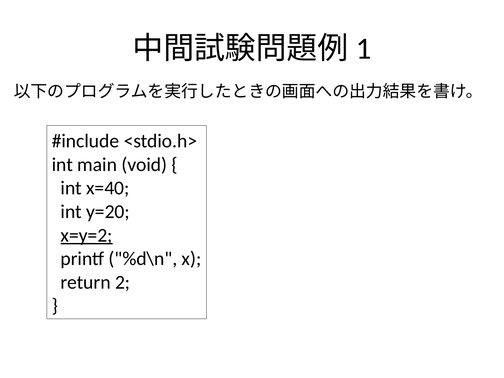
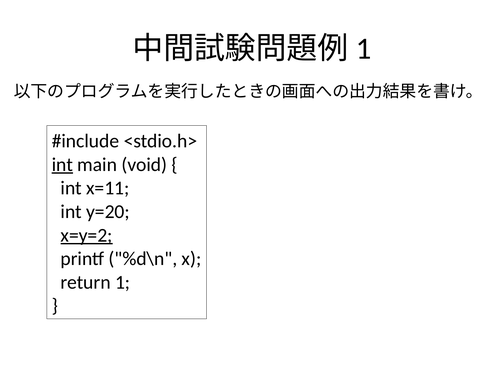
int underline: none -> present (62, 165)
x=40: x=40 -> x=11 (108, 188)
2: 2 -> 1 (123, 282)
